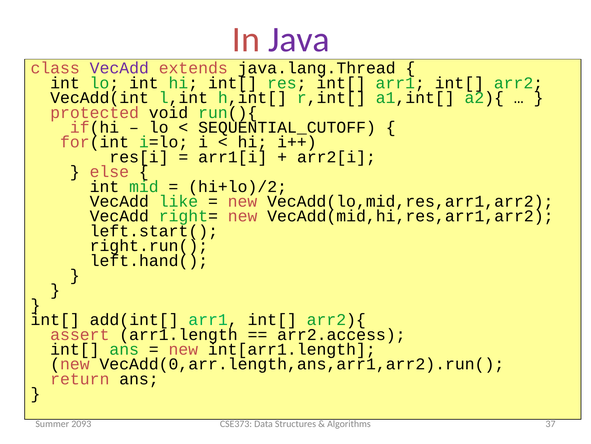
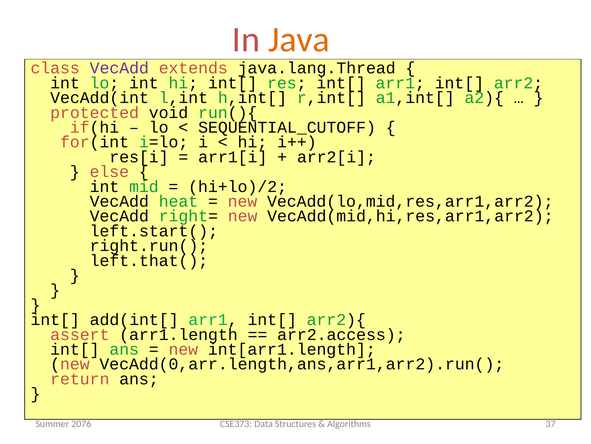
Java colour: purple -> orange (299, 39)
like: like -> heat (178, 201)
left.hand(: left.hand( -> left.that( (149, 260)
2093: 2093 -> 2076 (81, 423)
